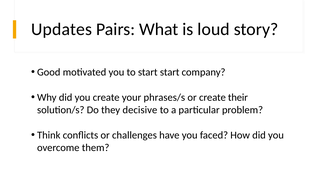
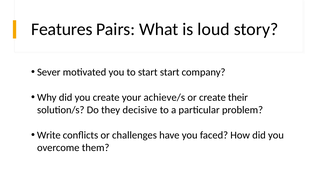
Updates: Updates -> Features (62, 29)
Good: Good -> Sever (49, 72)
phrases/s: phrases/s -> achieve/s (164, 97)
Think: Think -> Write (49, 135)
